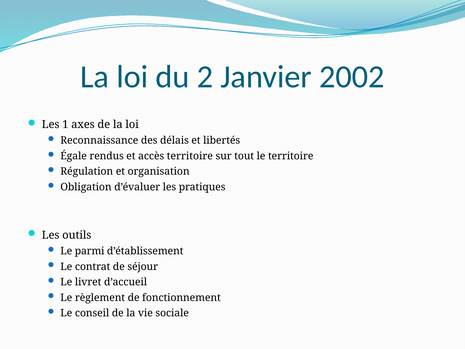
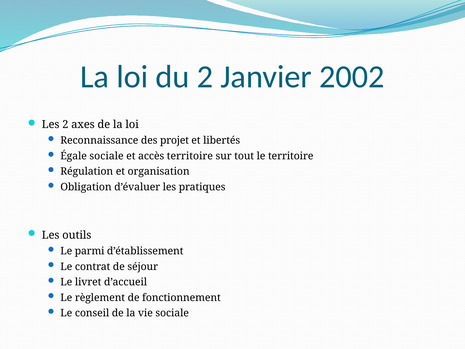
Les 1: 1 -> 2 (65, 125)
délais: délais -> projet (174, 140)
Égale rendus: rendus -> sociale (107, 156)
